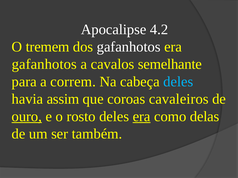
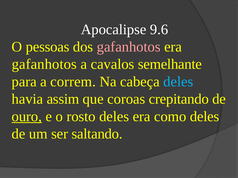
4.2: 4.2 -> 9.6 (159, 29)
tremem: tremem -> pessoas (48, 47)
gafanhotos colour: white -> pink (129, 47)
cavaleiros: cavaleiros -> crepitando (179, 99)
era underline: present -> none (142, 117)
como delas: delas -> deles (205, 117)
também: também -> saltando (97, 134)
